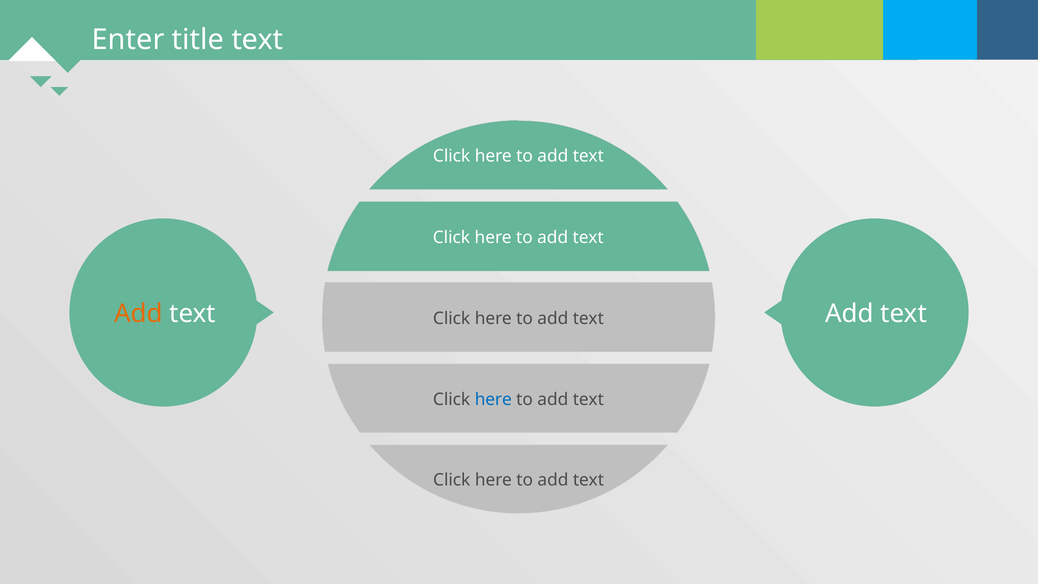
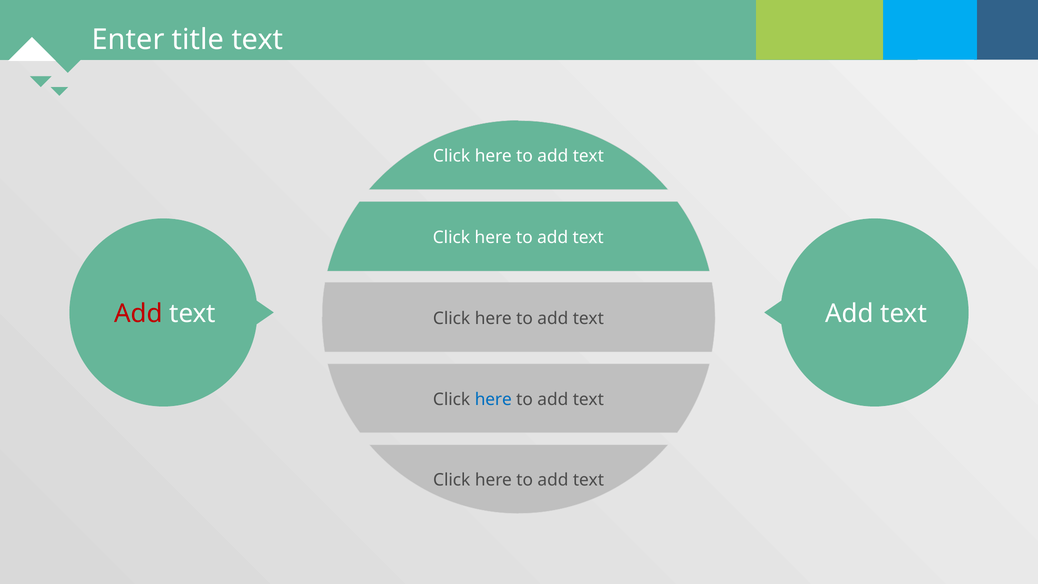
Add colour: orange -> red (138, 314)
